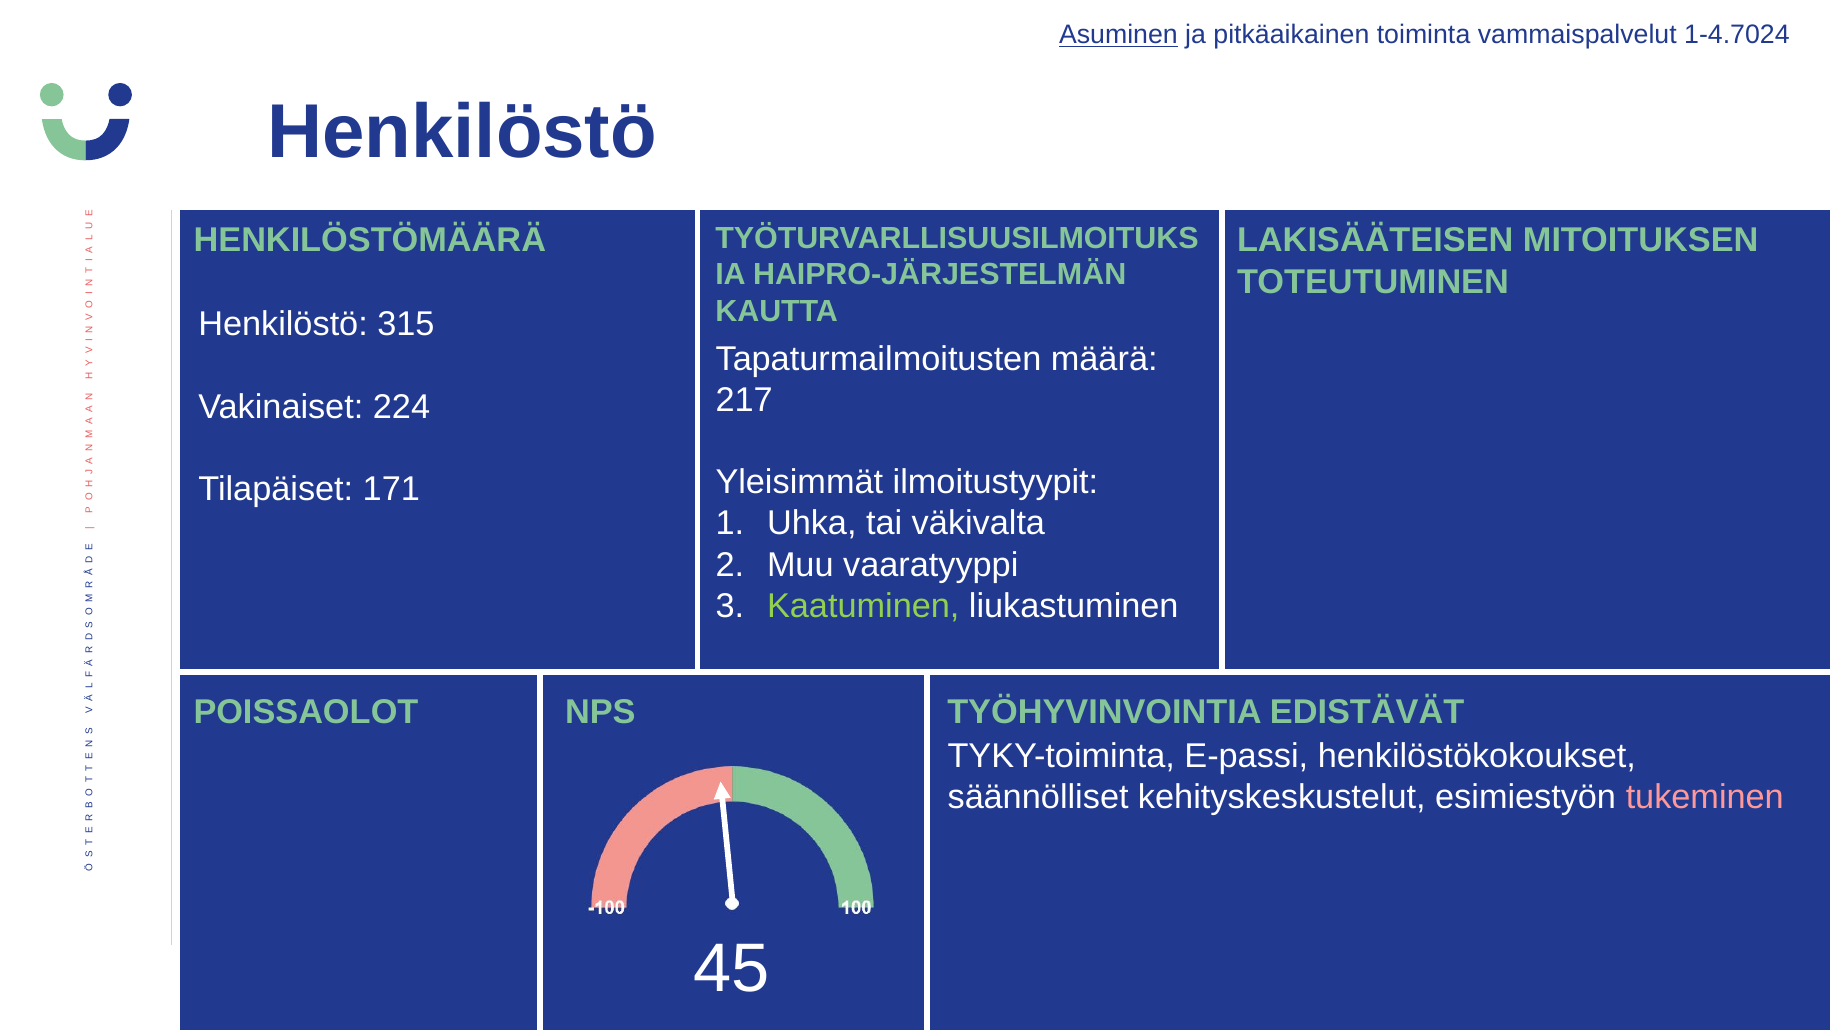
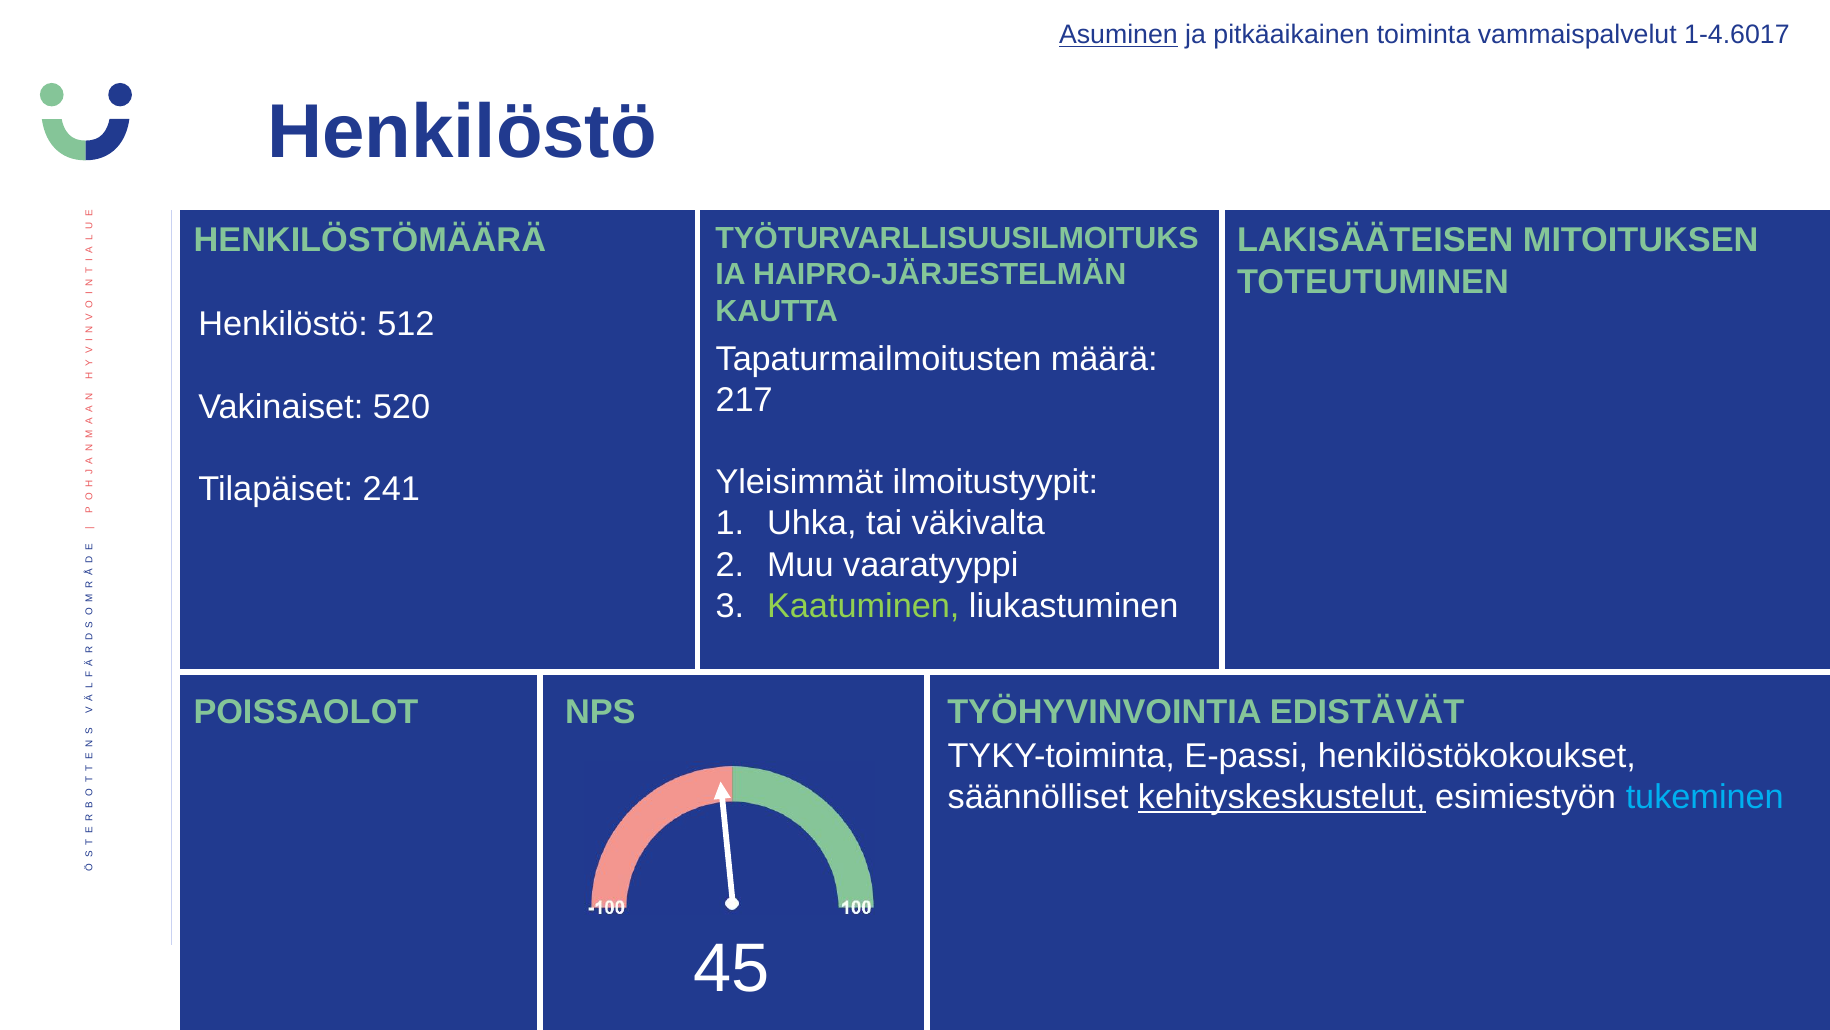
1-4.7024: 1-4.7024 -> 1-4.6017 (1737, 35)
315: 315 -> 512 (406, 324)
224: 224 -> 520 (401, 407)
171: 171 -> 241 (391, 489)
kehityskeskustelut underline: none -> present (1282, 797)
tukeminen colour: pink -> light blue (1705, 797)
